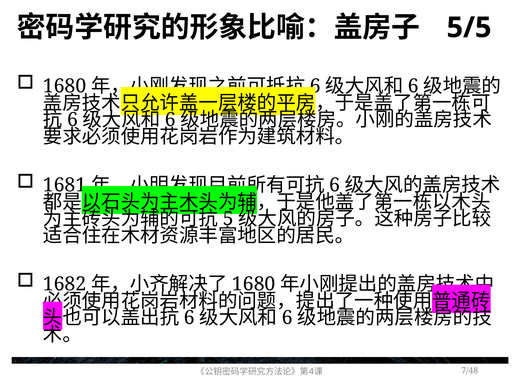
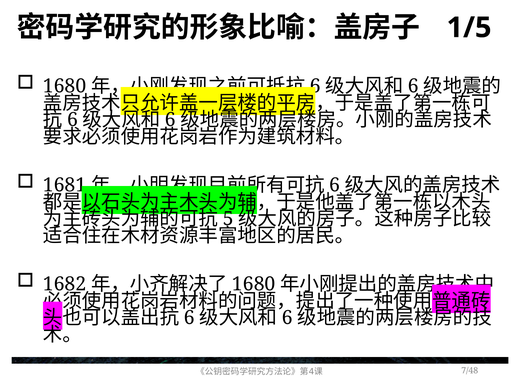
5/5: 5/5 -> 1/5 (469, 28)
